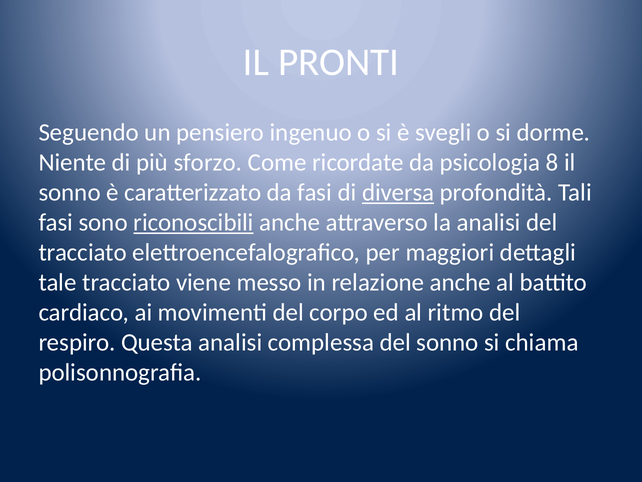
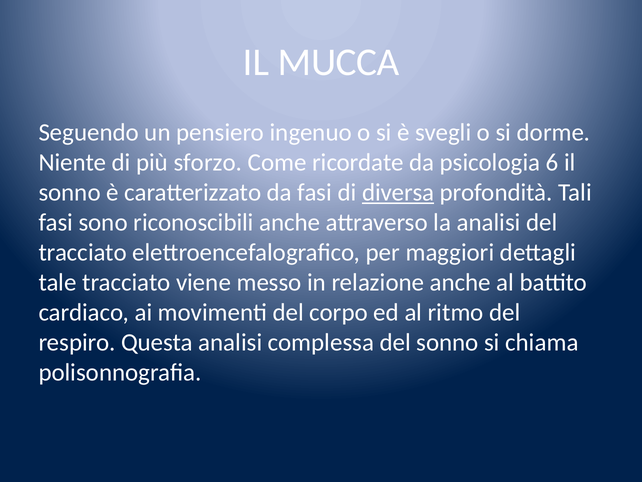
PRONTI: PRONTI -> MUCCA (339, 62)
8: 8 -> 6 (552, 162)
riconoscibili underline: present -> none (194, 222)
